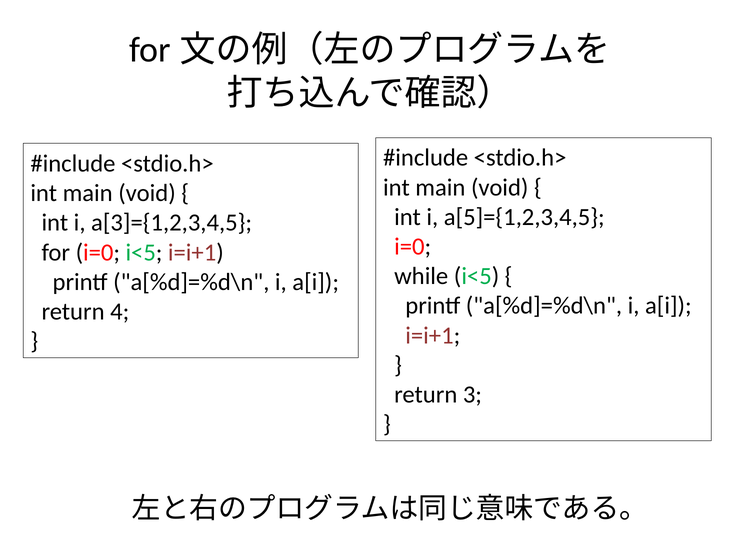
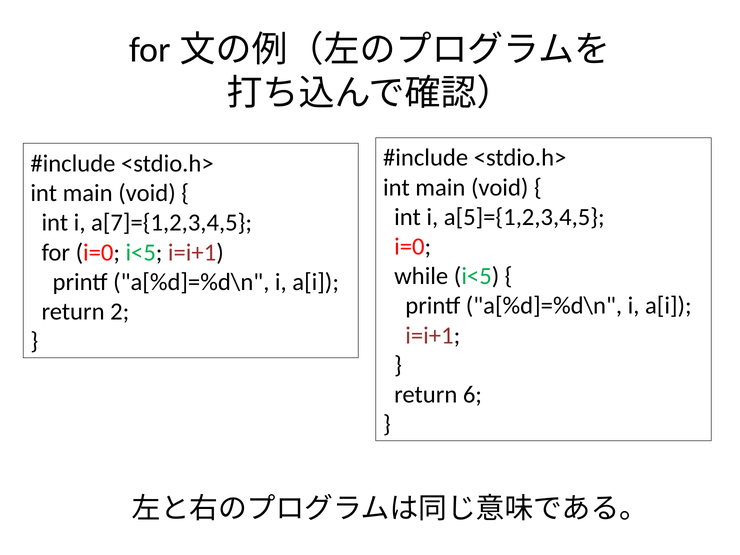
a[3]={1,2,3,4,5: a[3]={1,2,3,4,5 -> a[7]={1,2,3,4,5 (172, 223)
4: 4 -> 2 (120, 312)
3: 3 -> 6 (472, 395)
